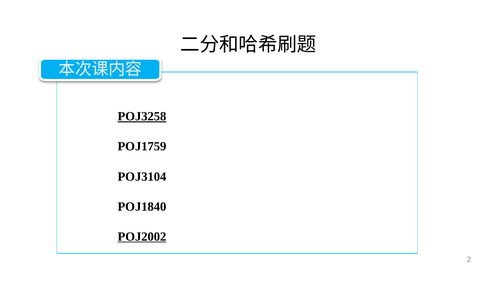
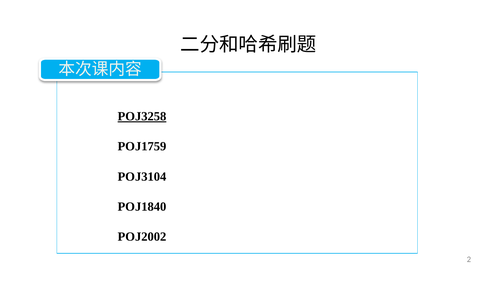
POJ2002 underline: present -> none (142, 237)
